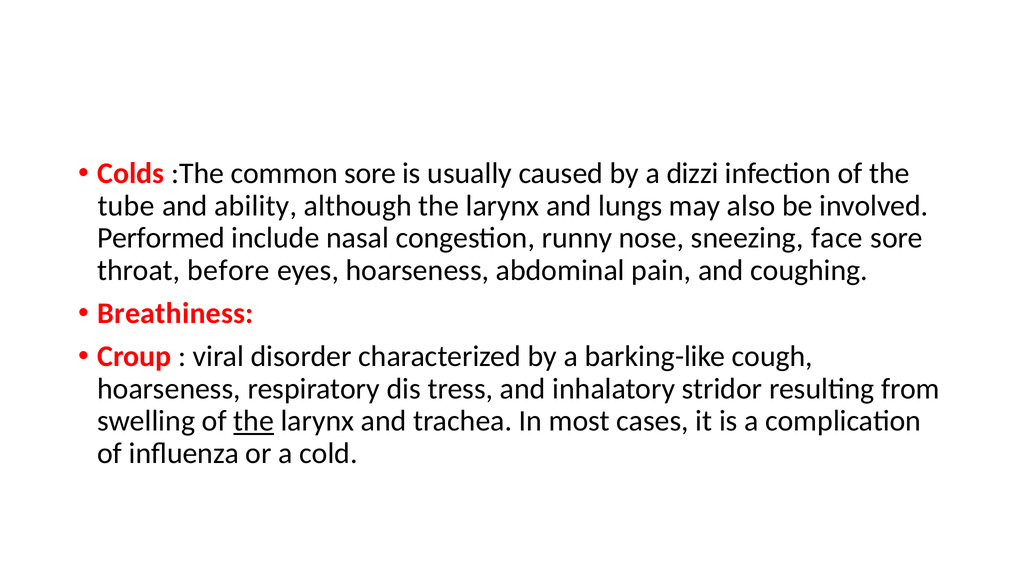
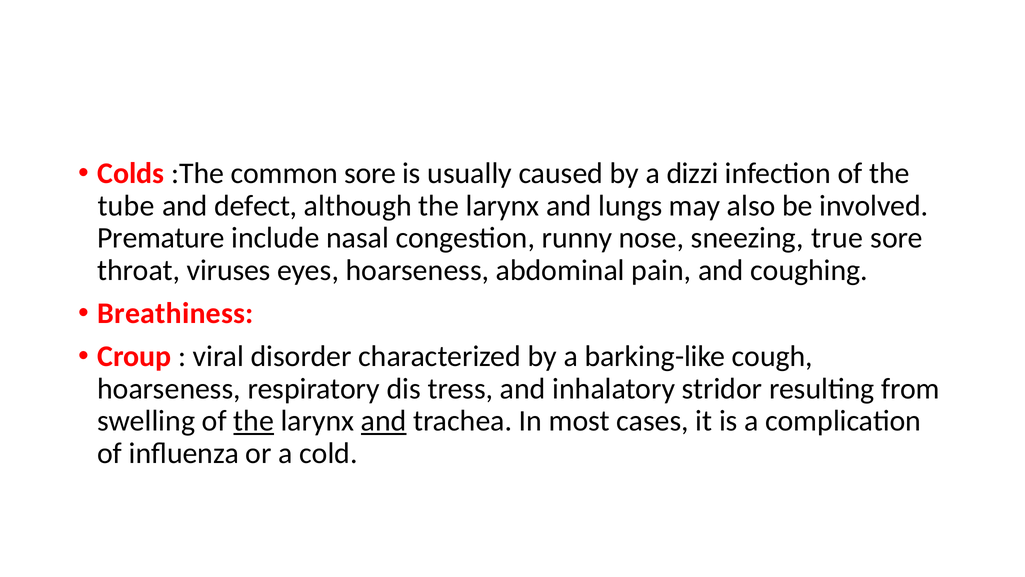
ability: ability -> defect (256, 206)
Performed: Performed -> Premature (161, 238)
face: face -> true (837, 238)
before: before -> viruses (229, 270)
and underline: none -> present (384, 421)
